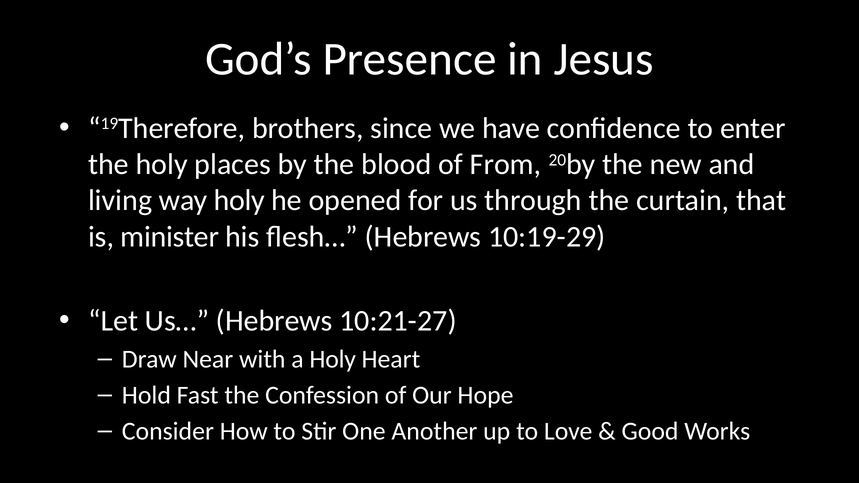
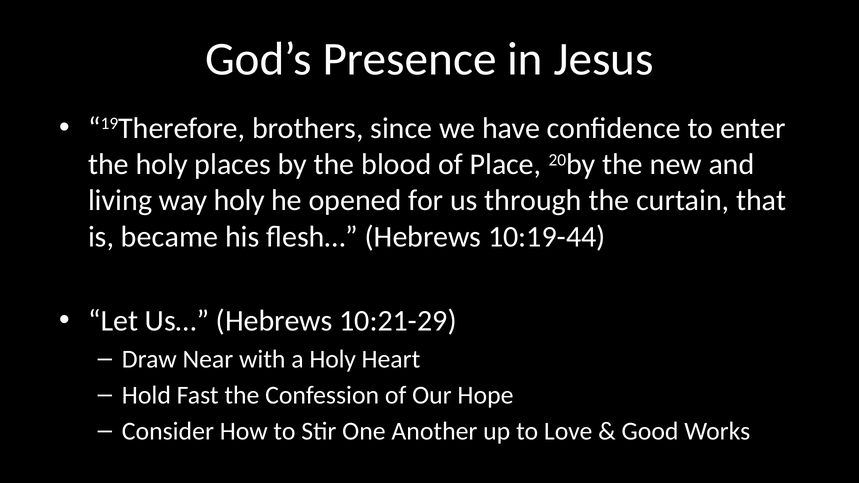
From: From -> Place (506, 165)
minister: minister -> became (170, 237)
10:19-29: 10:19-29 -> 10:19-44 (547, 237)
10:21-27: 10:21-27 -> 10:21-29 (398, 321)
